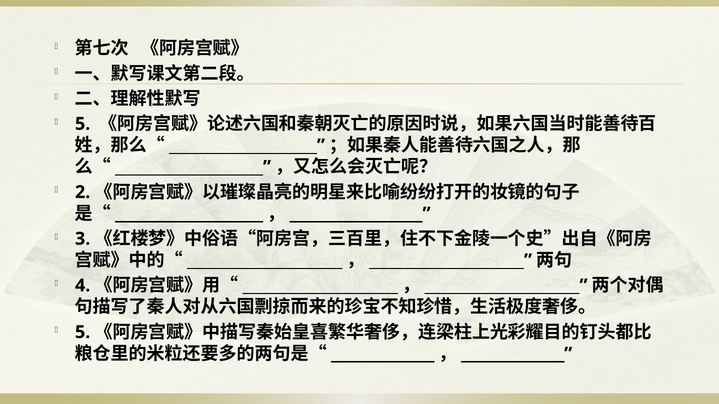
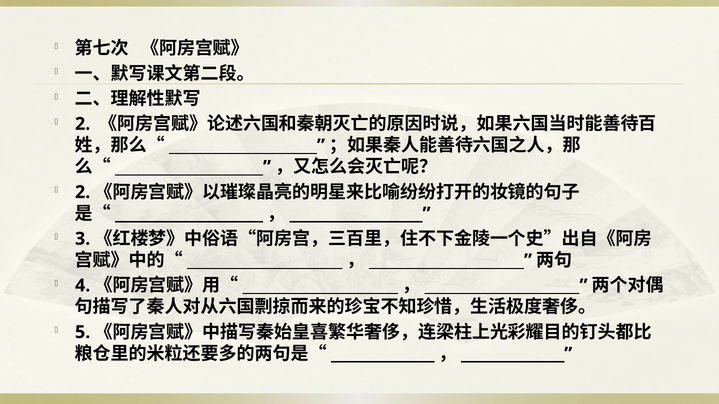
5: 5 -> 2 (83, 124)
